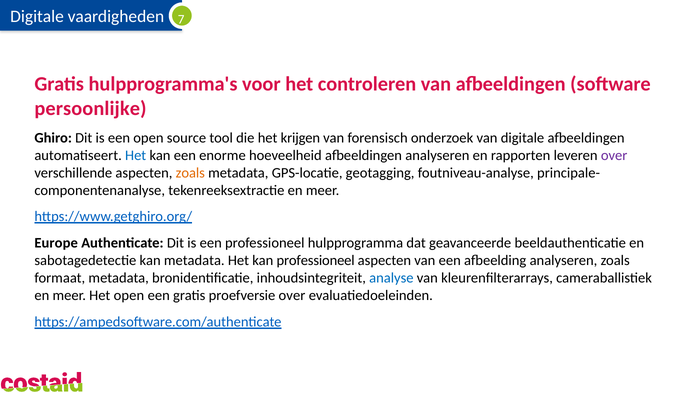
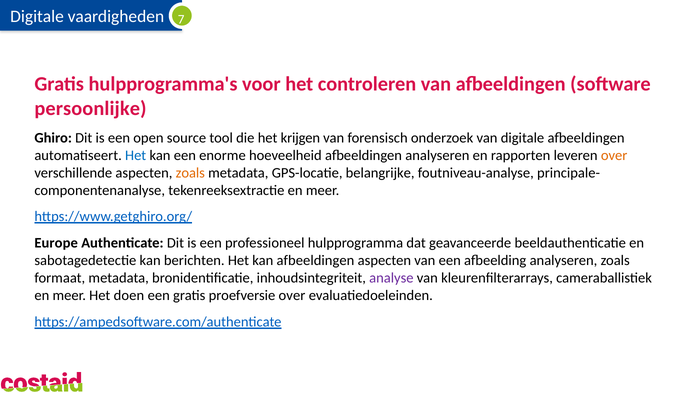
over colour: purple -> orange (614, 155)
geotagging: geotagging -> belangrijke (380, 173)
kan metadata: metadata -> berichten (194, 260)
kan professioneel: professioneel -> afbeeldingen (315, 260)
analyse colour: blue -> purple (391, 278)
Het open: open -> doen (129, 295)
